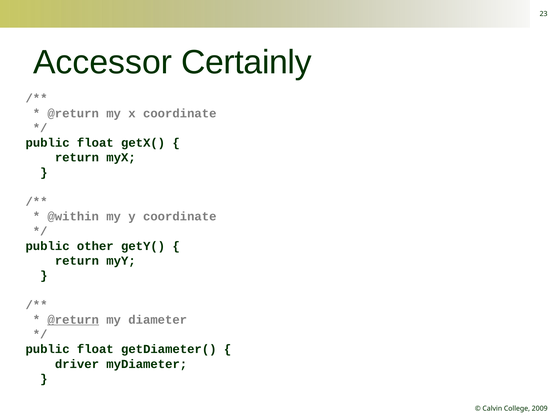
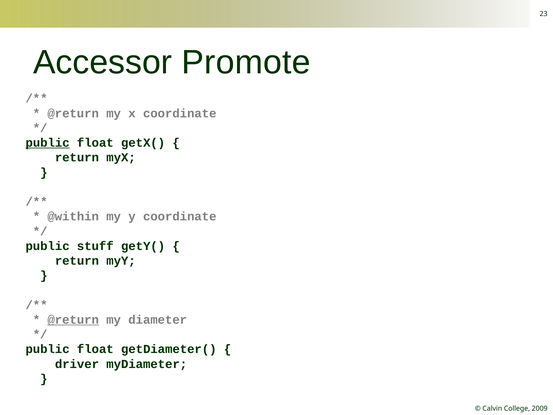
Certainly: Certainly -> Promote (246, 62)
public underline: none -> present (48, 143)
other: other -> stuff (95, 246)
